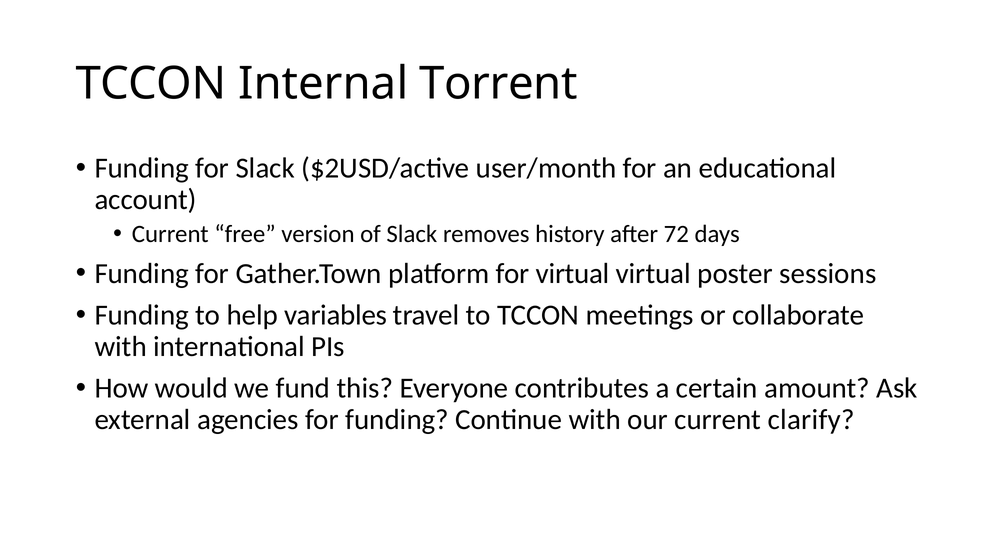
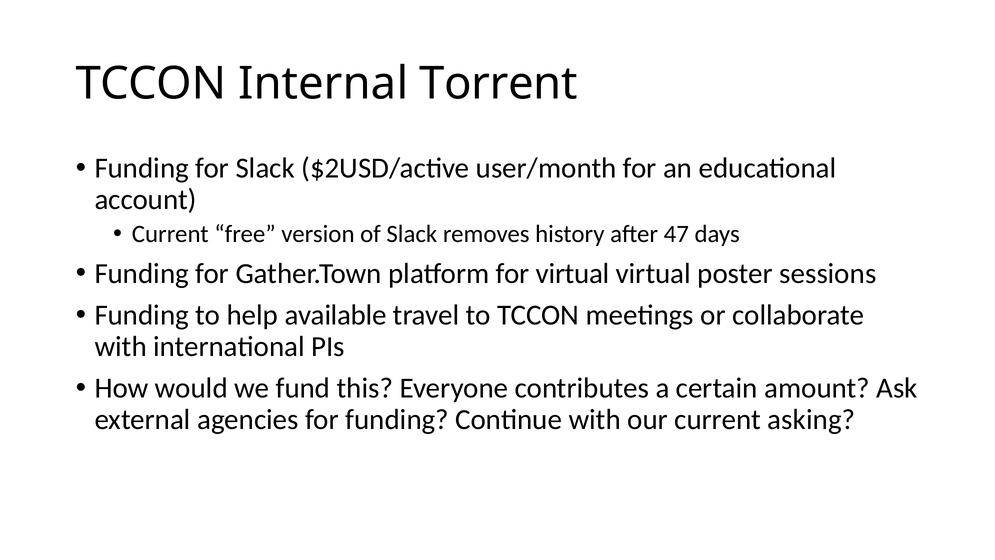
72: 72 -> 47 (676, 234)
variables: variables -> available (336, 315)
clarify: clarify -> asking (811, 419)
